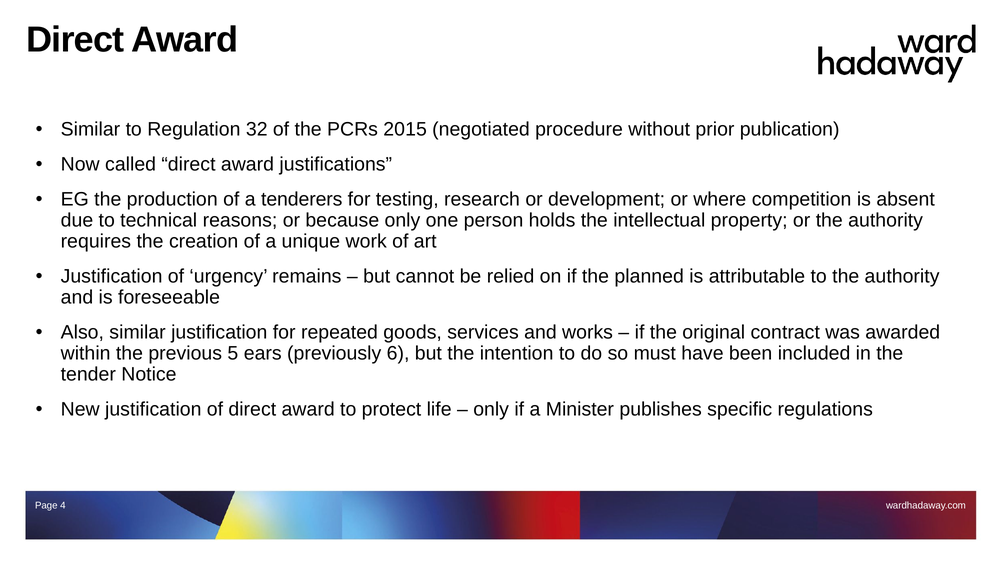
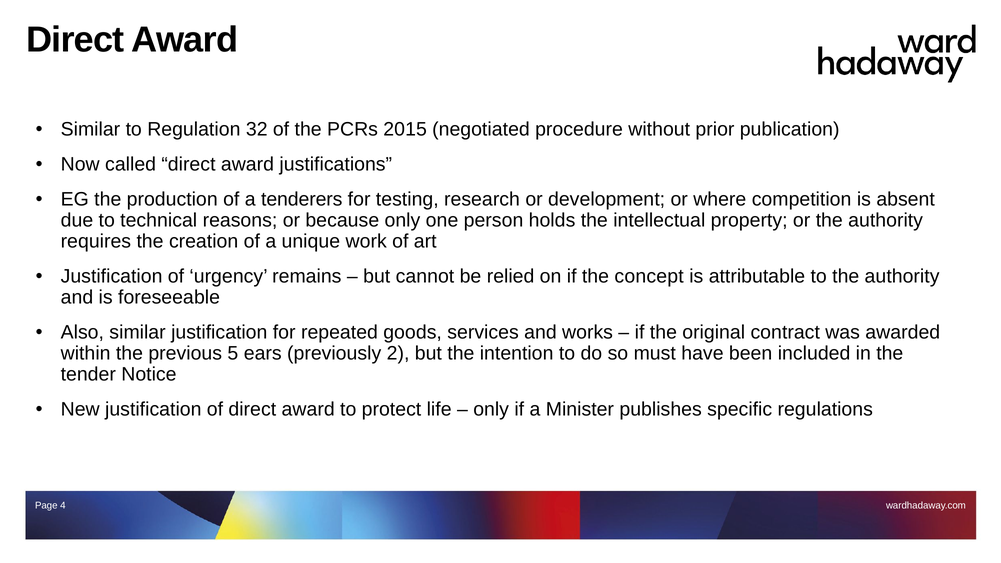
planned: planned -> concept (649, 277)
6: 6 -> 2 (398, 354)
